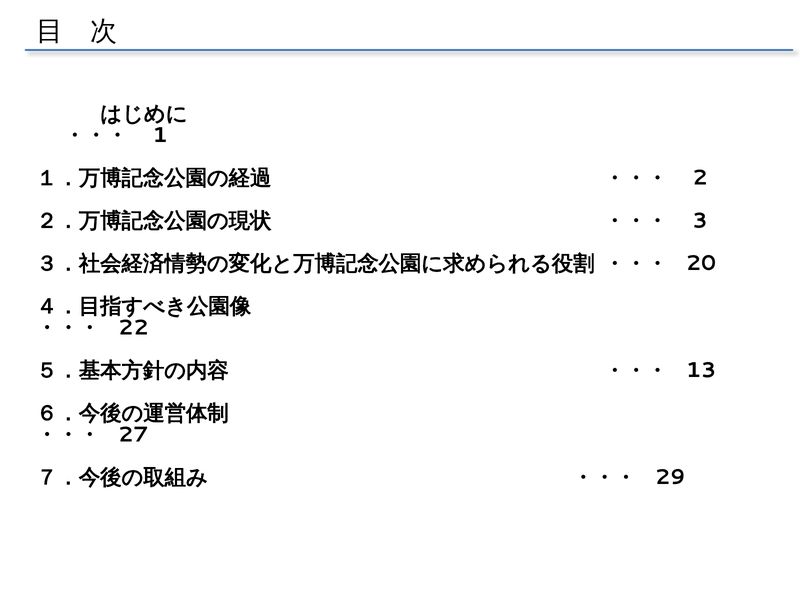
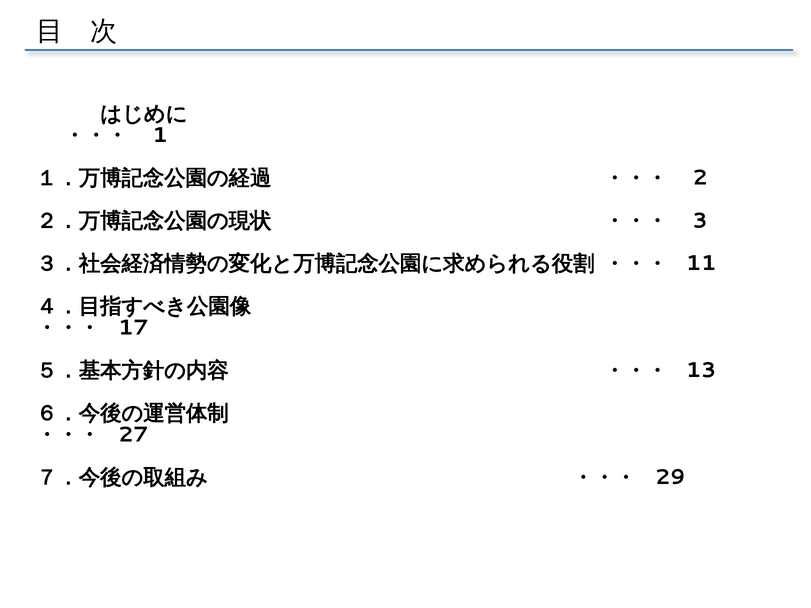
20: 20 -> 11 (701, 264)
22: 22 -> 17 (133, 328)
